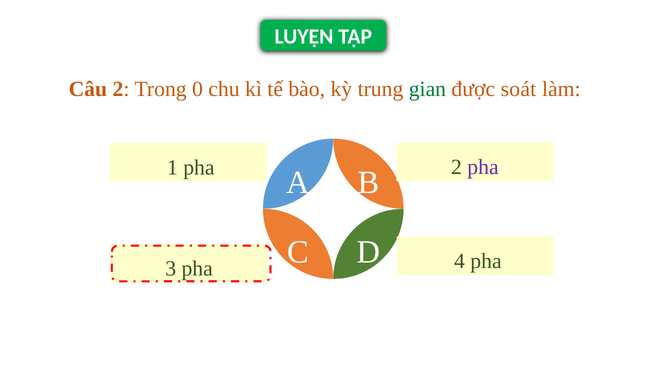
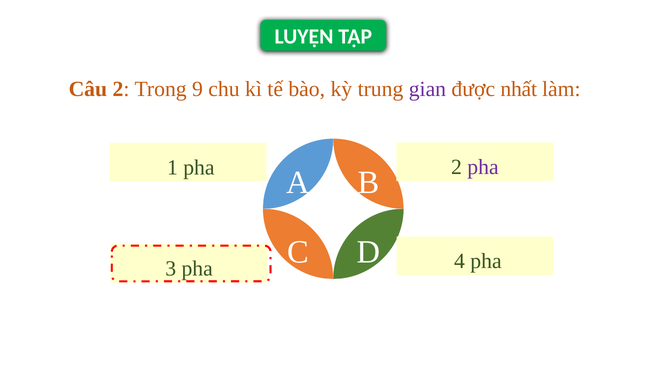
0: 0 -> 9 (197, 89)
gian colour: green -> purple (427, 89)
soát: soát -> nhất (519, 89)
